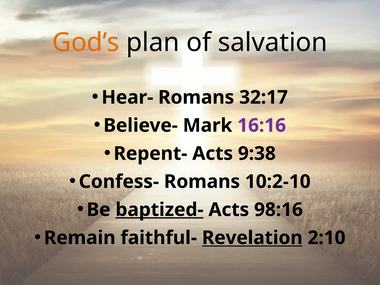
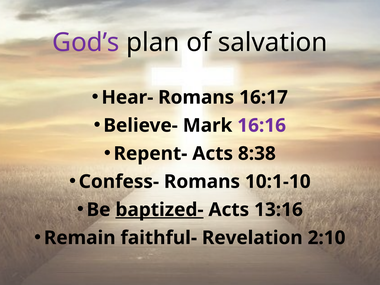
God’s colour: orange -> purple (86, 43)
32:17: 32:17 -> 16:17 (264, 97)
9:38: 9:38 -> 8:38 (257, 154)
10:2-10: 10:2-10 -> 10:1-10 (278, 182)
98:16: 98:16 -> 13:16 (278, 210)
Revelation underline: present -> none (252, 238)
